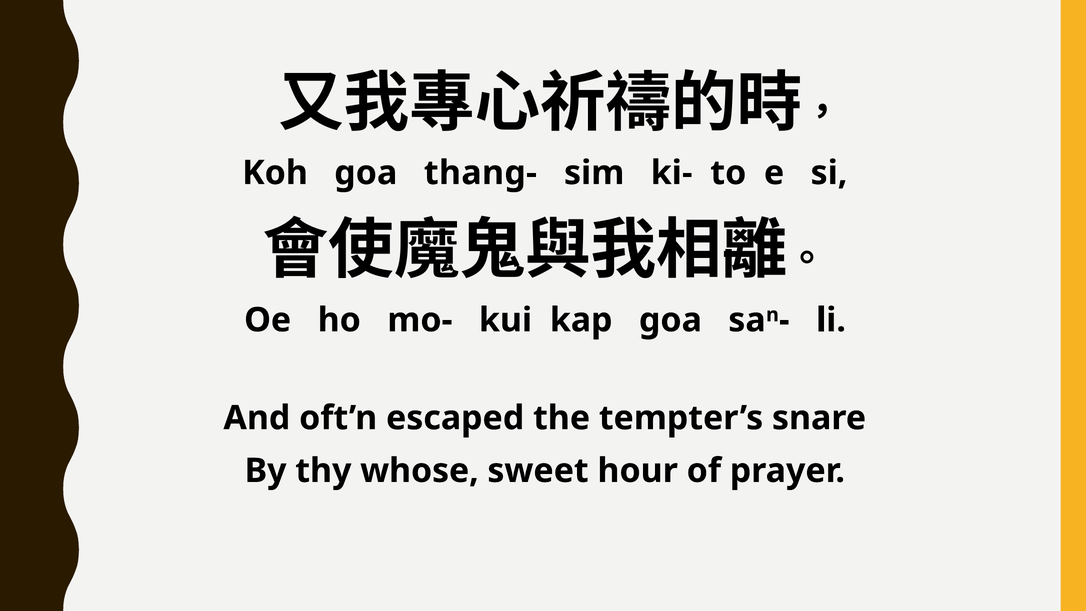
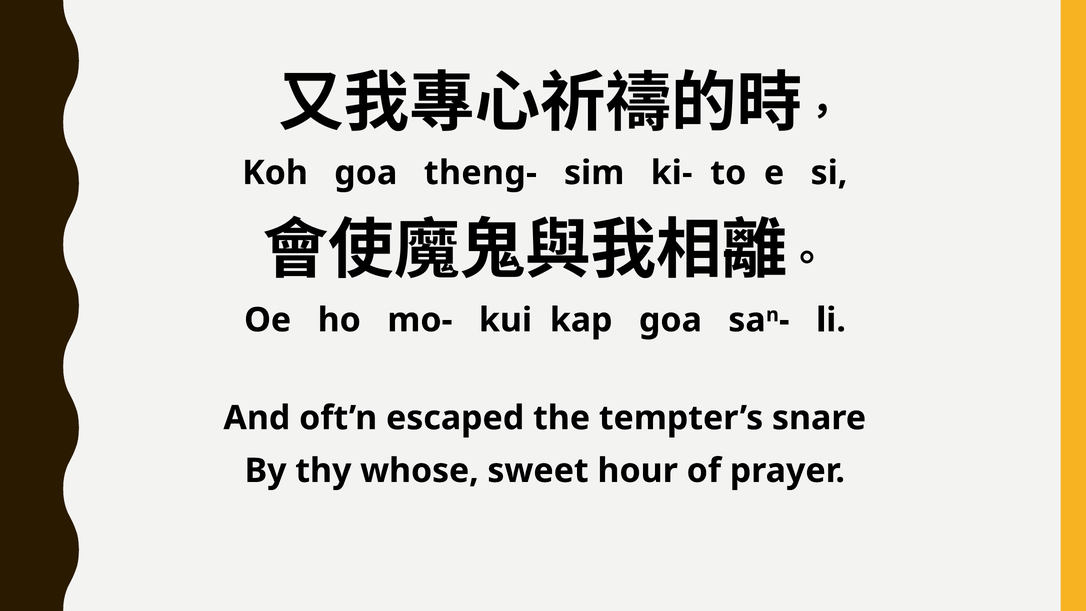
thang-: thang- -> theng- (480, 173)
